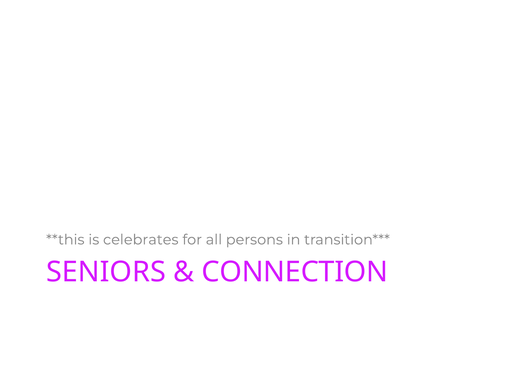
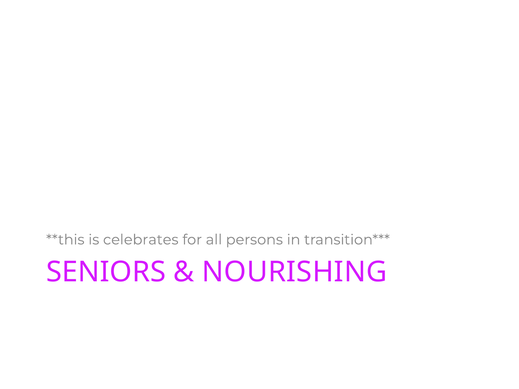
CONNECTION: CONNECTION -> NOURISHING (294, 272)
